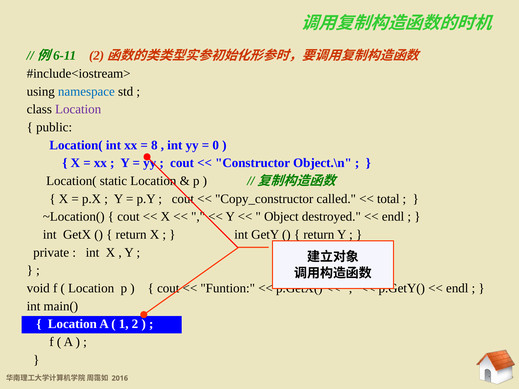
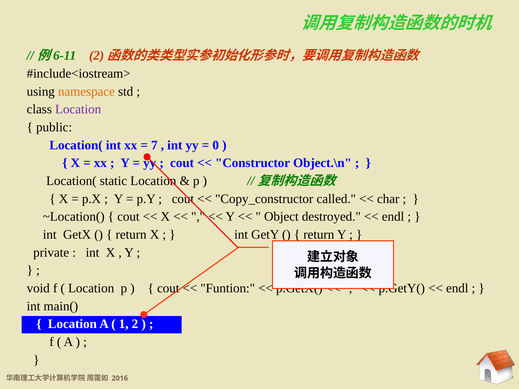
namespace colour: blue -> orange (86, 92)
8: 8 -> 7 (154, 145)
total: total -> char (388, 199)
